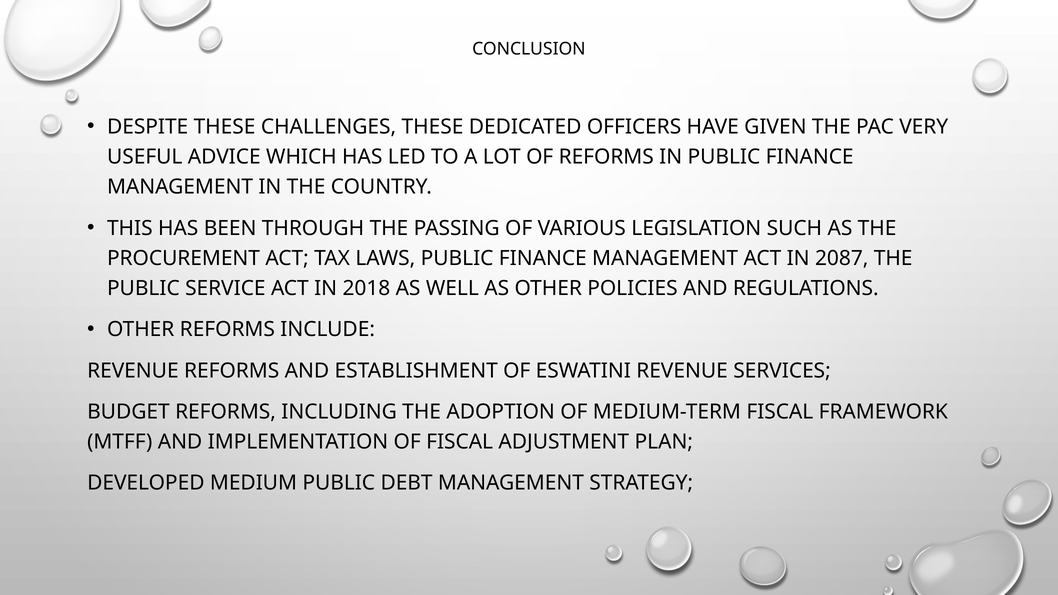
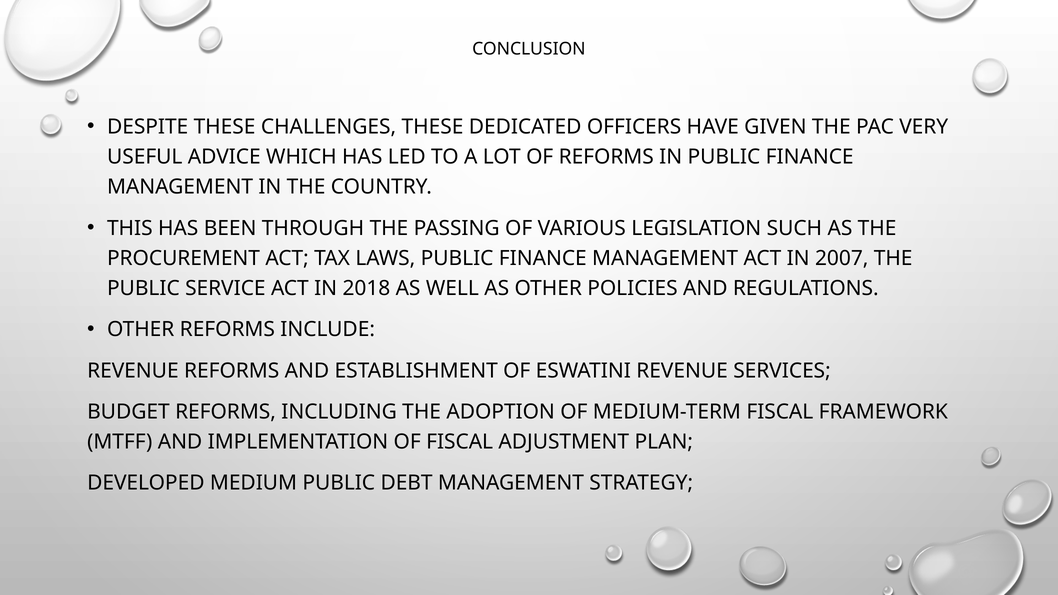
2087: 2087 -> 2007 (842, 258)
